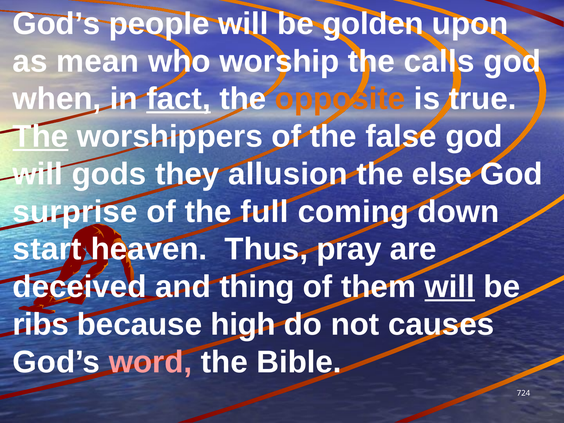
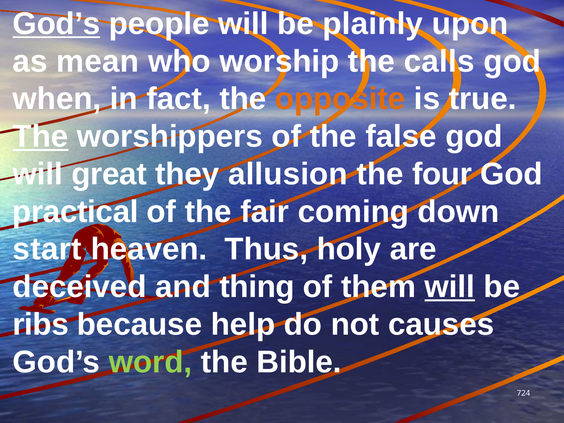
God’s underline: none -> present (56, 24)
golden: golden -> plainly (373, 24)
fact underline: present -> none (179, 99)
gods: gods -> great (109, 174)
else: else -> four (442, 174)
surprise: surprise -> practical (75, 212)
full: full -> fair (265, 212)
pray: pray -> holy (349, 249)
high: high -> help (243, 324)
word colour: pink -> light green (150, 362)
